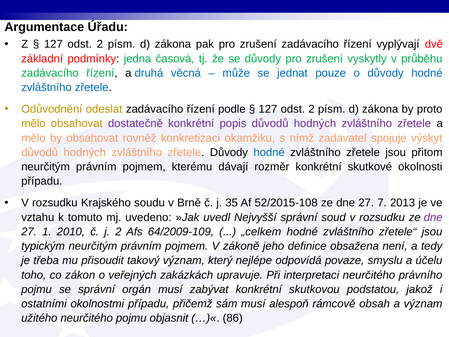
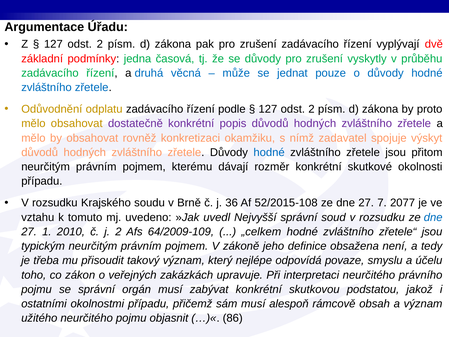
odeslat: odeslat -> odplatu (104, 109)
35: 35 -> 36 (232, 203)
2013: 2013 -> 2077 (403, 203)
dne colour: purple -> blue (433, 217)
